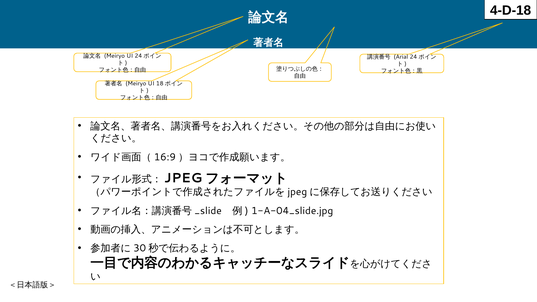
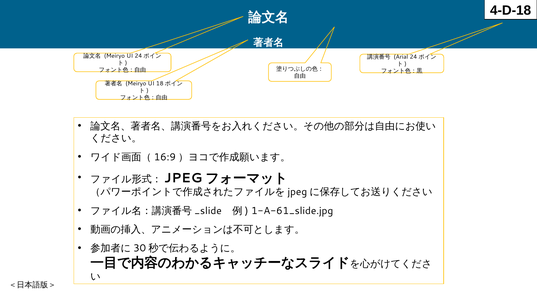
1-A-04_slide.jpg: 1-A-04_slide.jpg -> 1-A-61_slide.jpg (292, 211)
